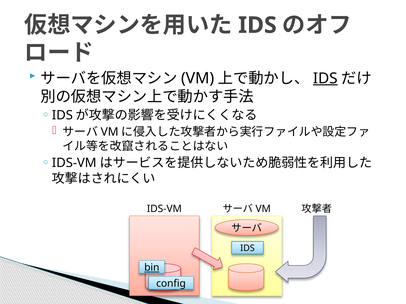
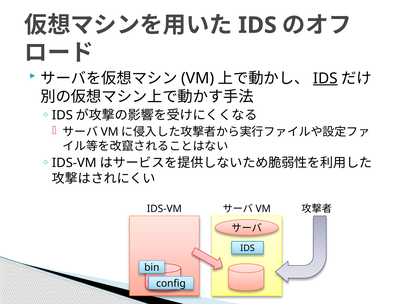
bin underline: present -> none (152, 268)
